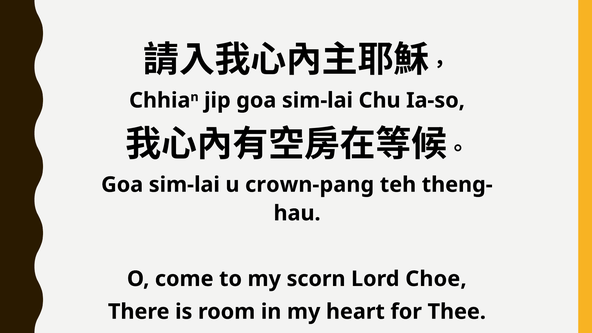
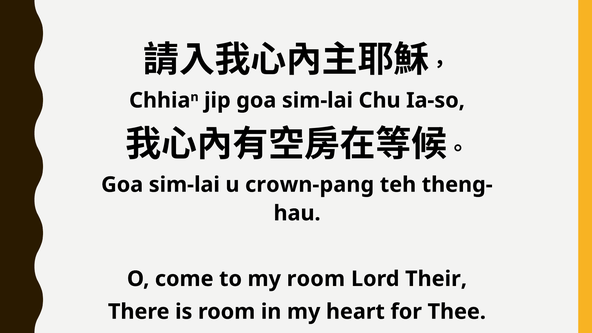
my scorn: scorn -> room (316, 279)
Choe: Choe -> Their (436, 279)
